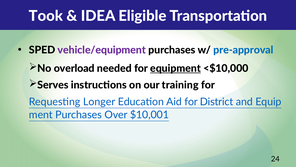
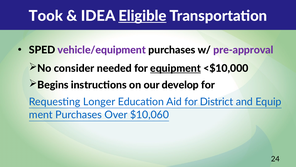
Eligible underline: none -> present (142, 16)
pre-approval colour: blue -> purple (243, 50)
overload: overload -> consider (74, 68)
Serves: Serves -> Begins (53, 85)
training: training -> develop (180, 85)
$10,001: $10,001 -> $10,060 (149, 115)
